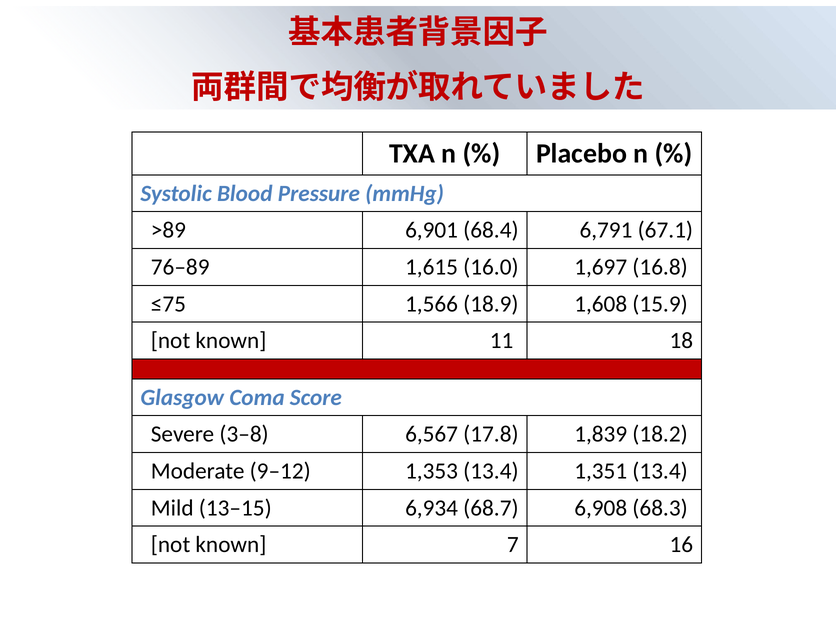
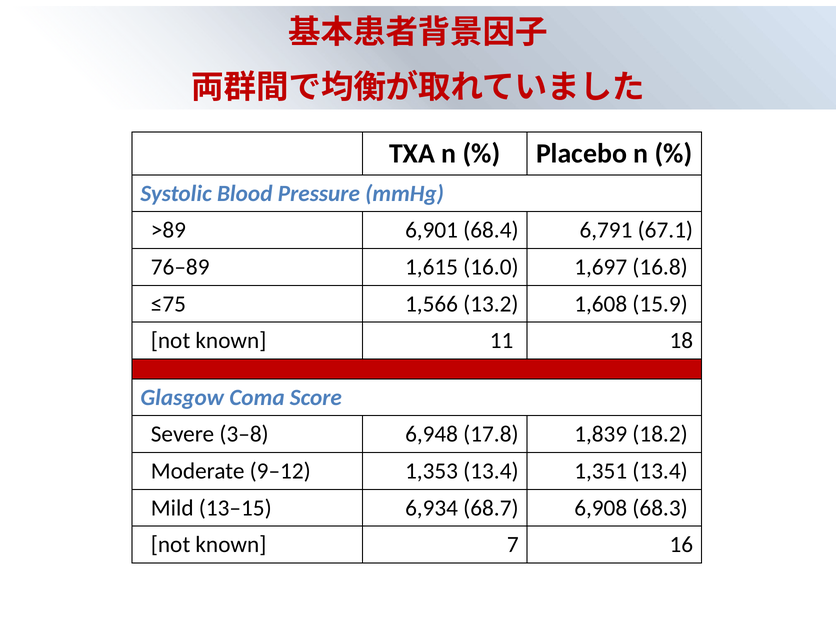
18.9: 18.9 -> 13.2 (491, 304)
6,567: 6,567 -> 6,948 (432, 434)
